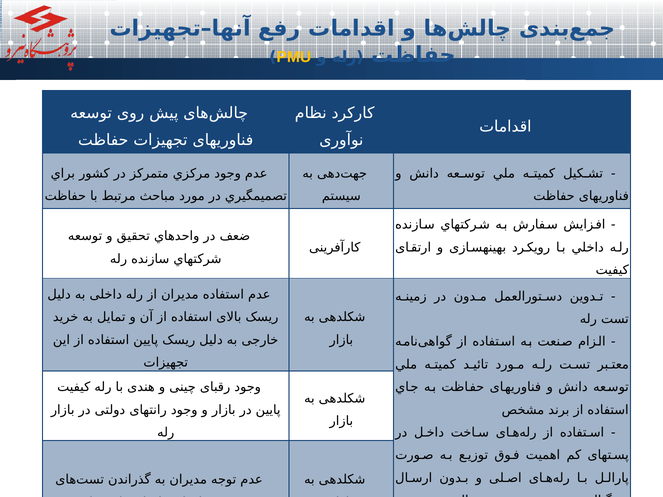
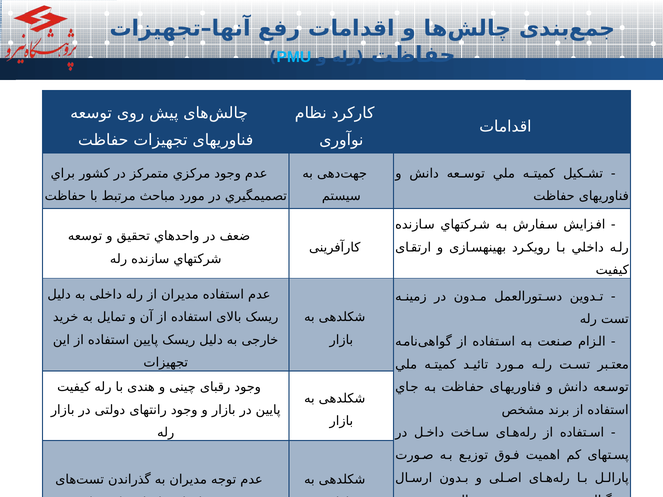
PMU colour: yellow -> light blue (294, 57)
